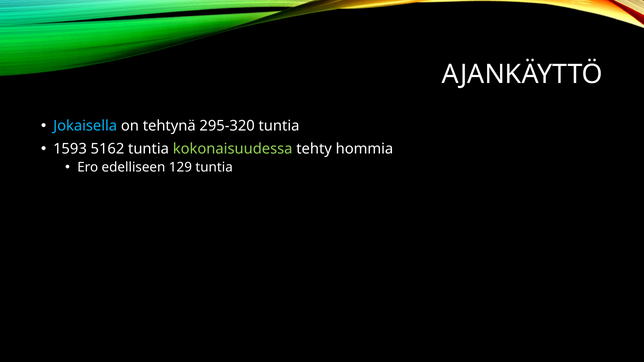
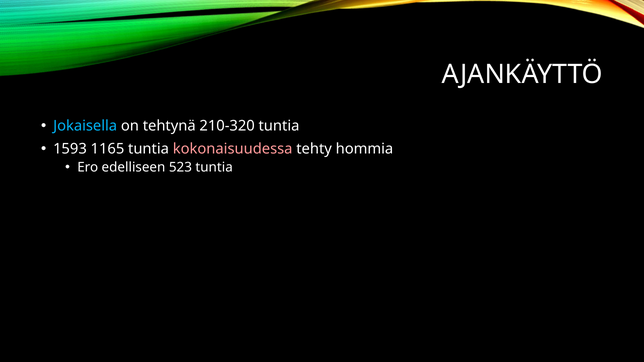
295-320: 295-320 -> 210-320 (227, 126)
5162: 5162 -> 1165 (107, 149)
kokonaisuudessa colour: light green -> pink (233, 149)
129: 129 -> 523 (180, 167)
